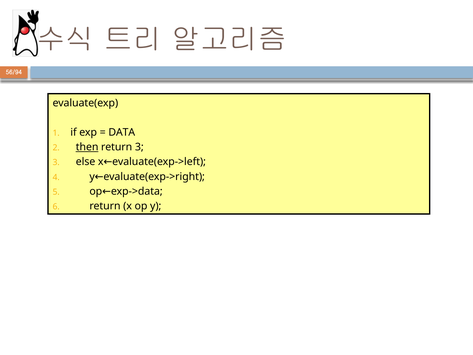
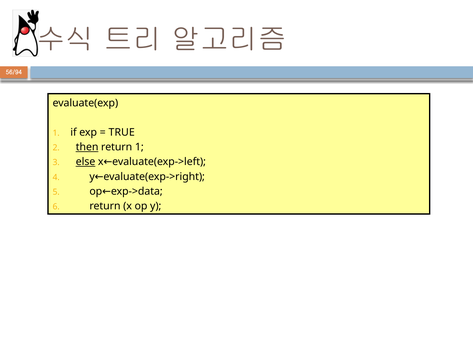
DATA: DATA -> TRUE (122, 132)
return 3: 3 -> 1 (139, 147)
else underline: none -> present (86, 162)
